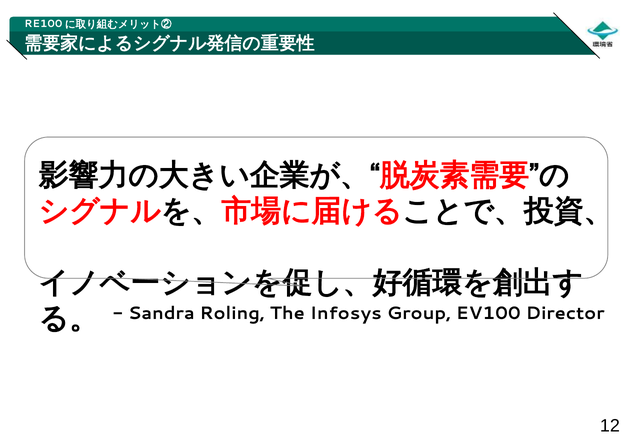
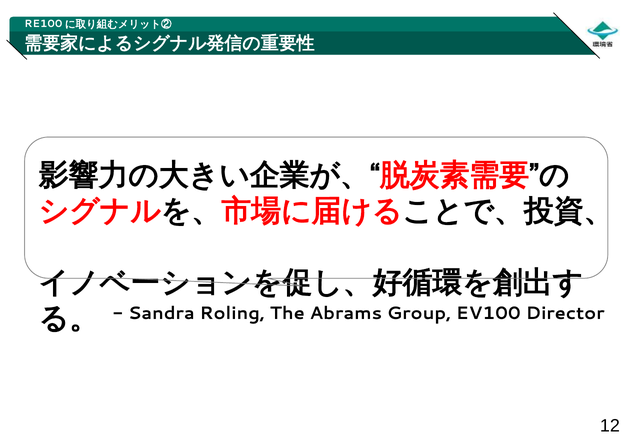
Infosys: Infosys -> Abrams (346, 314)
